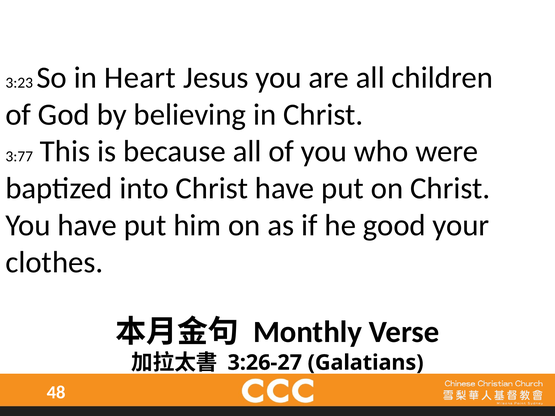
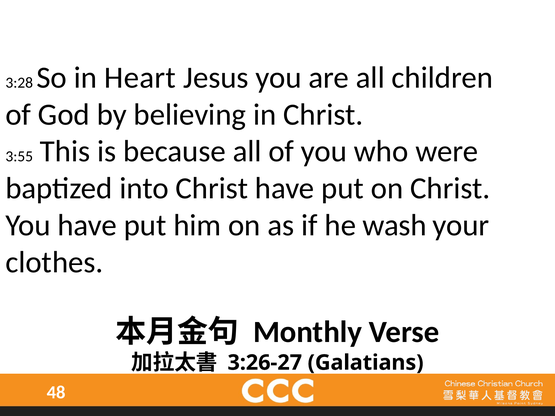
3:23: 3:23 -> 3:28 (19, 83)
3:77: 3:77 -> 3:55 (19, 157)
good: good -> wash (394, 226)
